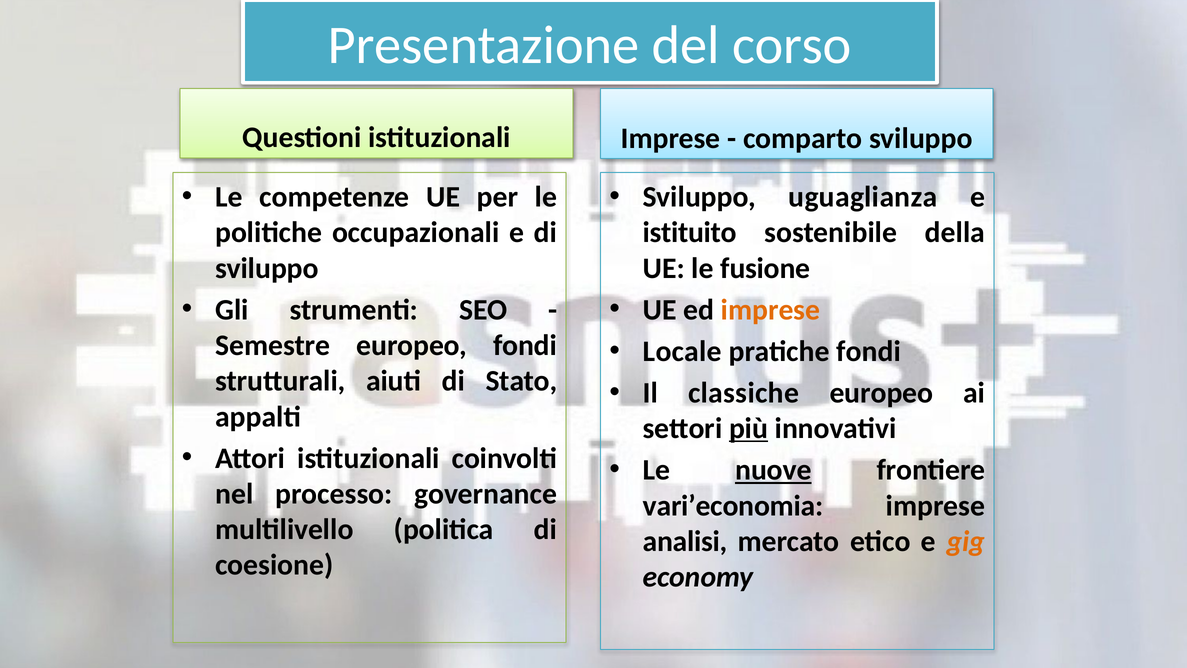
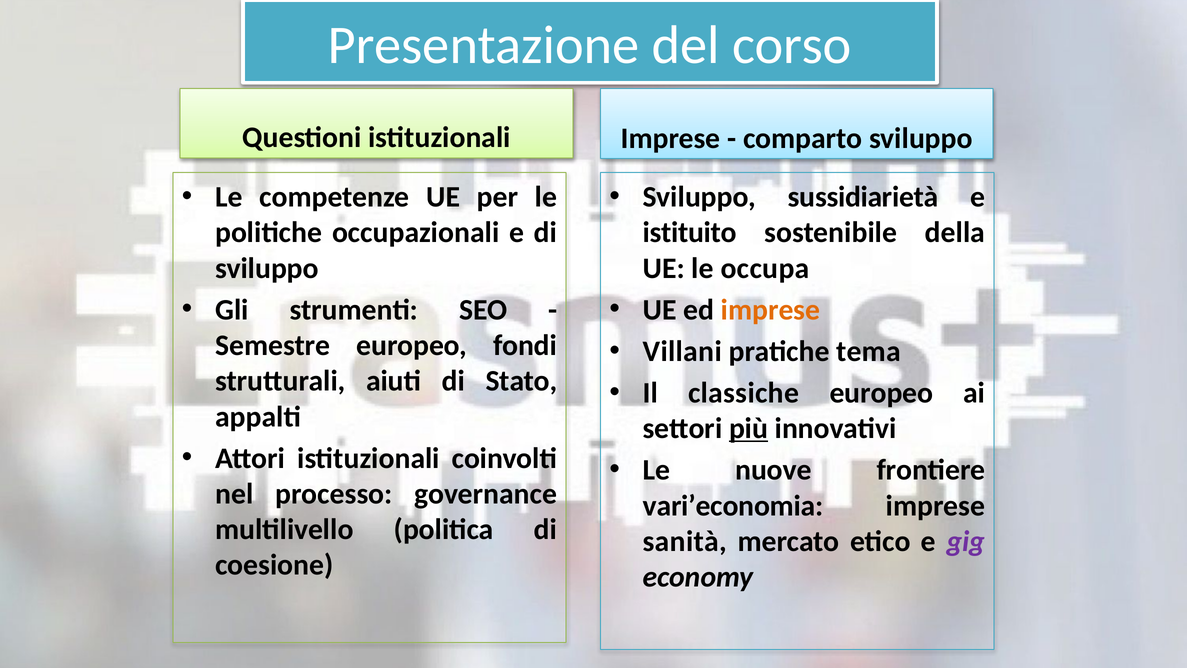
uguaglianza: uguaglianza -> sussidiarietà (863, 197)
fusione: fusione -> occupa (765, 268)
Locale: Locale -> Villani (682, 351)
pratiche fondi: fondi -> tema (869, 351)
nuove underline: present -> none (773, 470)
analisi: analisi -> sanità (685, 541)
gig colour: orange -> purple (966, 541)
